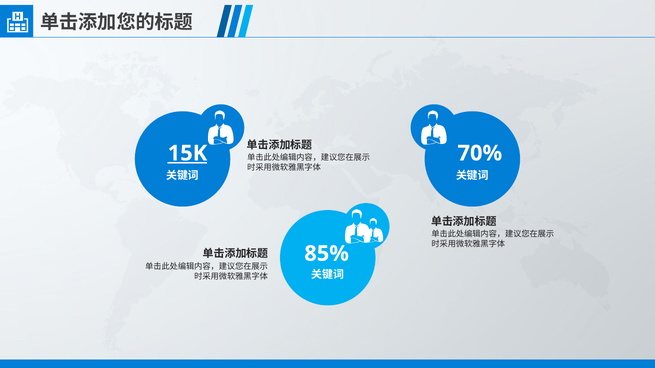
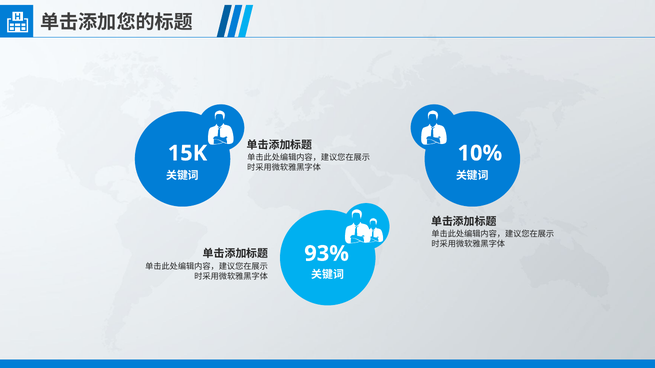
15K underline: present -> none (187, 153)
70%: 70% -> 10% (480, 153)
85%: 85% -> 93% (327, 254)
